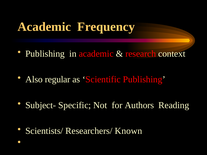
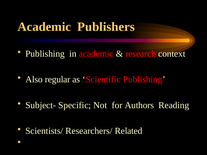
Frequency: Frequency -> Publishers (106, 27)
Known: Known -> Related (129, 131)
